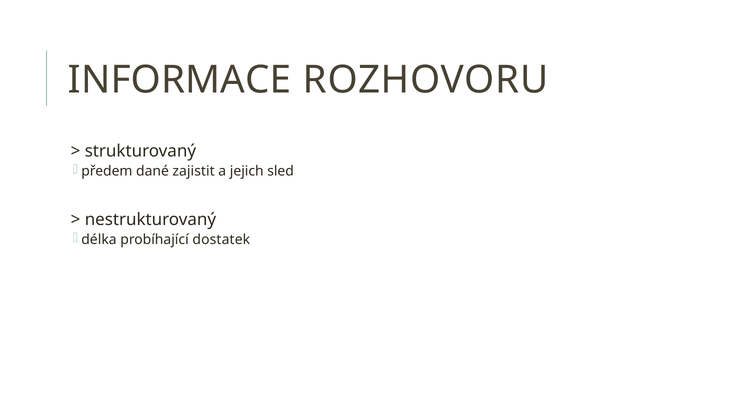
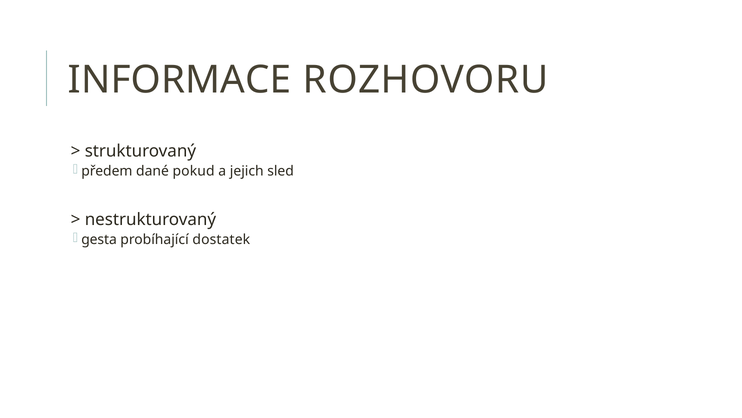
zajistit: zajistit -> pokud (194, 171)
délka: délka -> gesta (99, 239)
